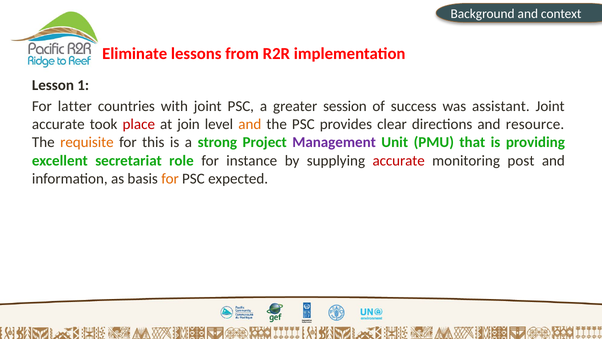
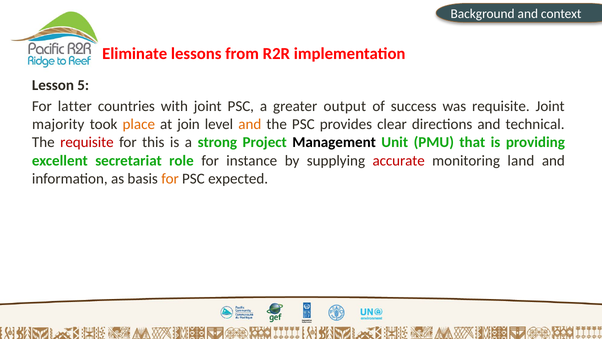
1: 1 -> 5 (83, 85)
session: session -> output (345, 106)
was assistant: assistant -> requisite (501, 106)
accurate: accurate -> majority (58, 124)
place colour: red -> orange (139, 124)
resource: resource -> technical (535, 124)
requisite colour: orange -> red (87, 142)
Management colour: purple -> black (334, 142)
post: post -> land (521, 160)
